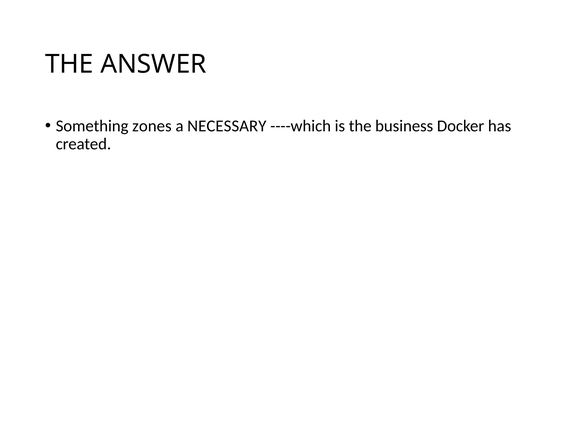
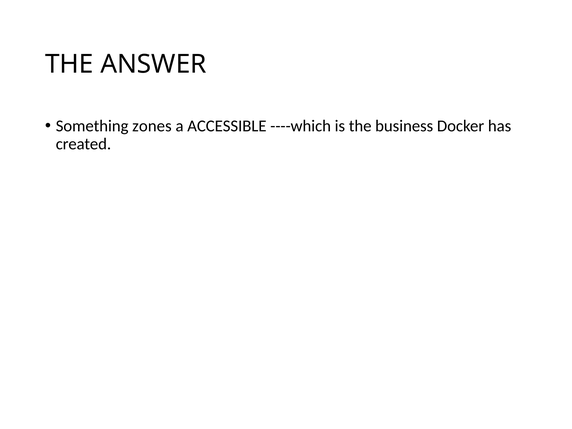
NECESSARY: NECESSARY -> ACCESSIBLE (227, 126)
